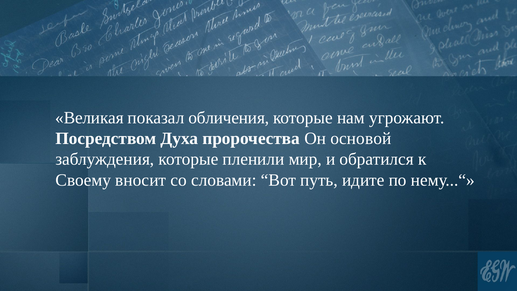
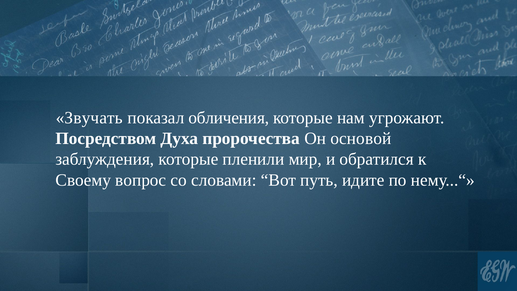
Великая: Великая -> Звучать (89, 118)
вносит: вносит -> вопрос (141, 180)
